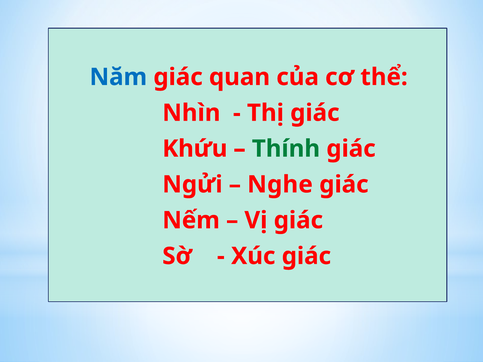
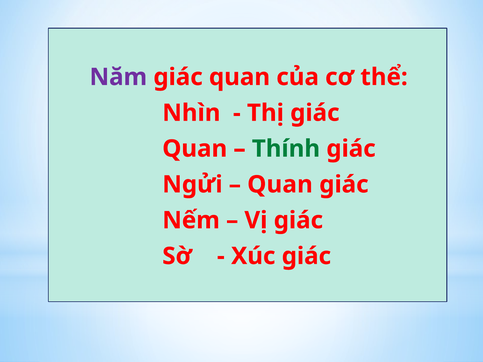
Năm colour: blue -> purple (118, 77)
Khứu: Khứu -> Quan (195, 149)
Nghe: Nghe -> Quan (280, 185)
